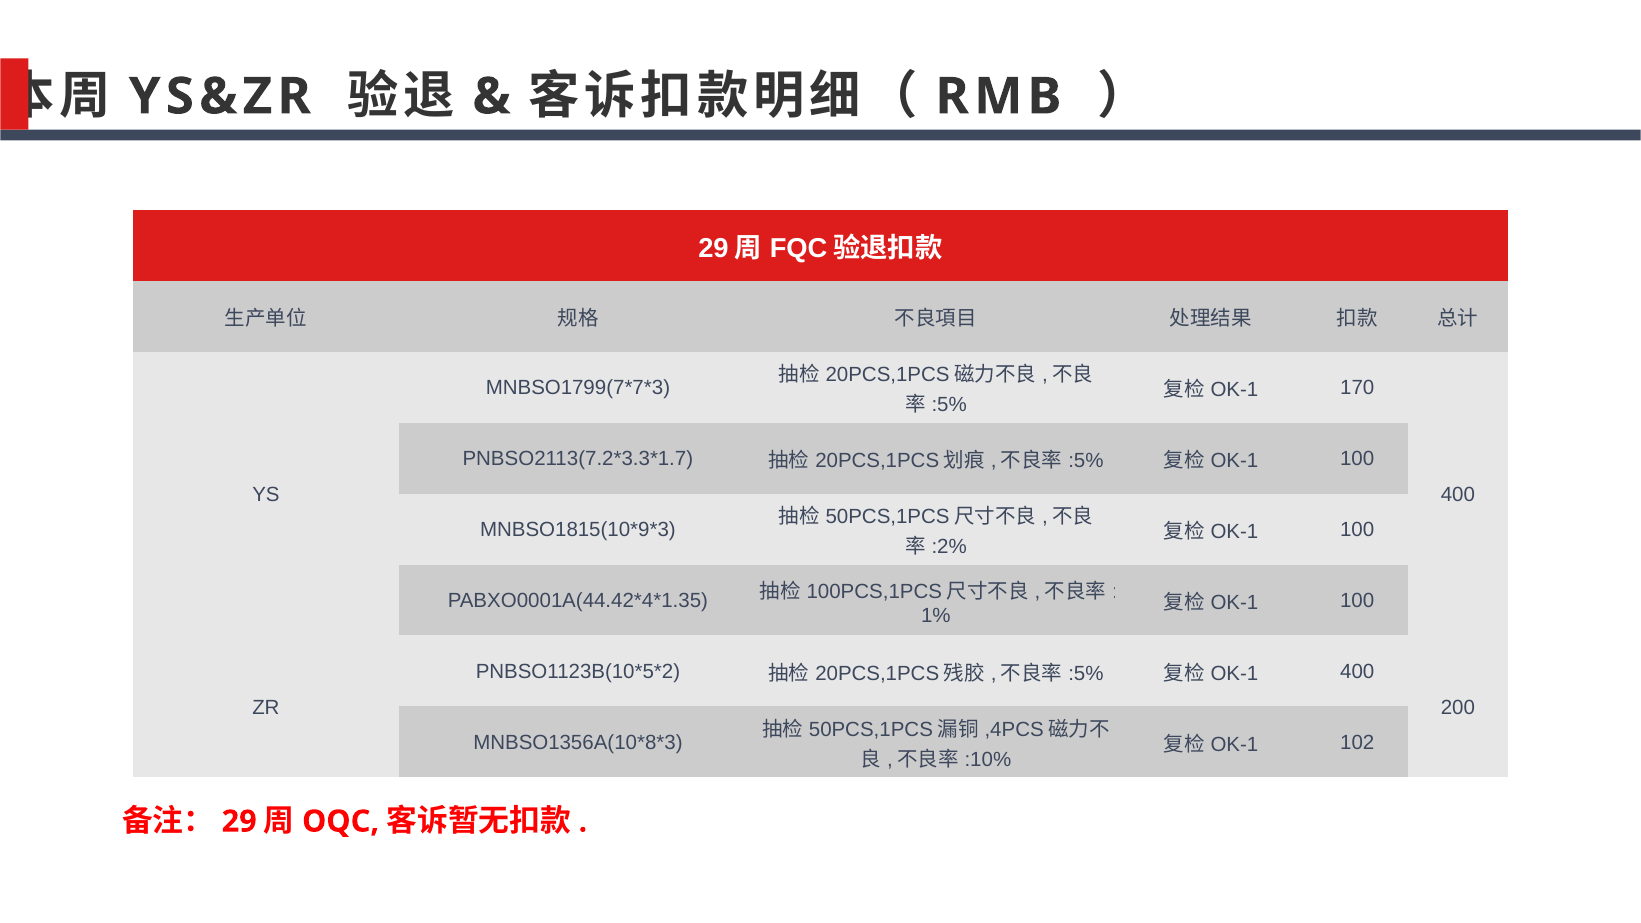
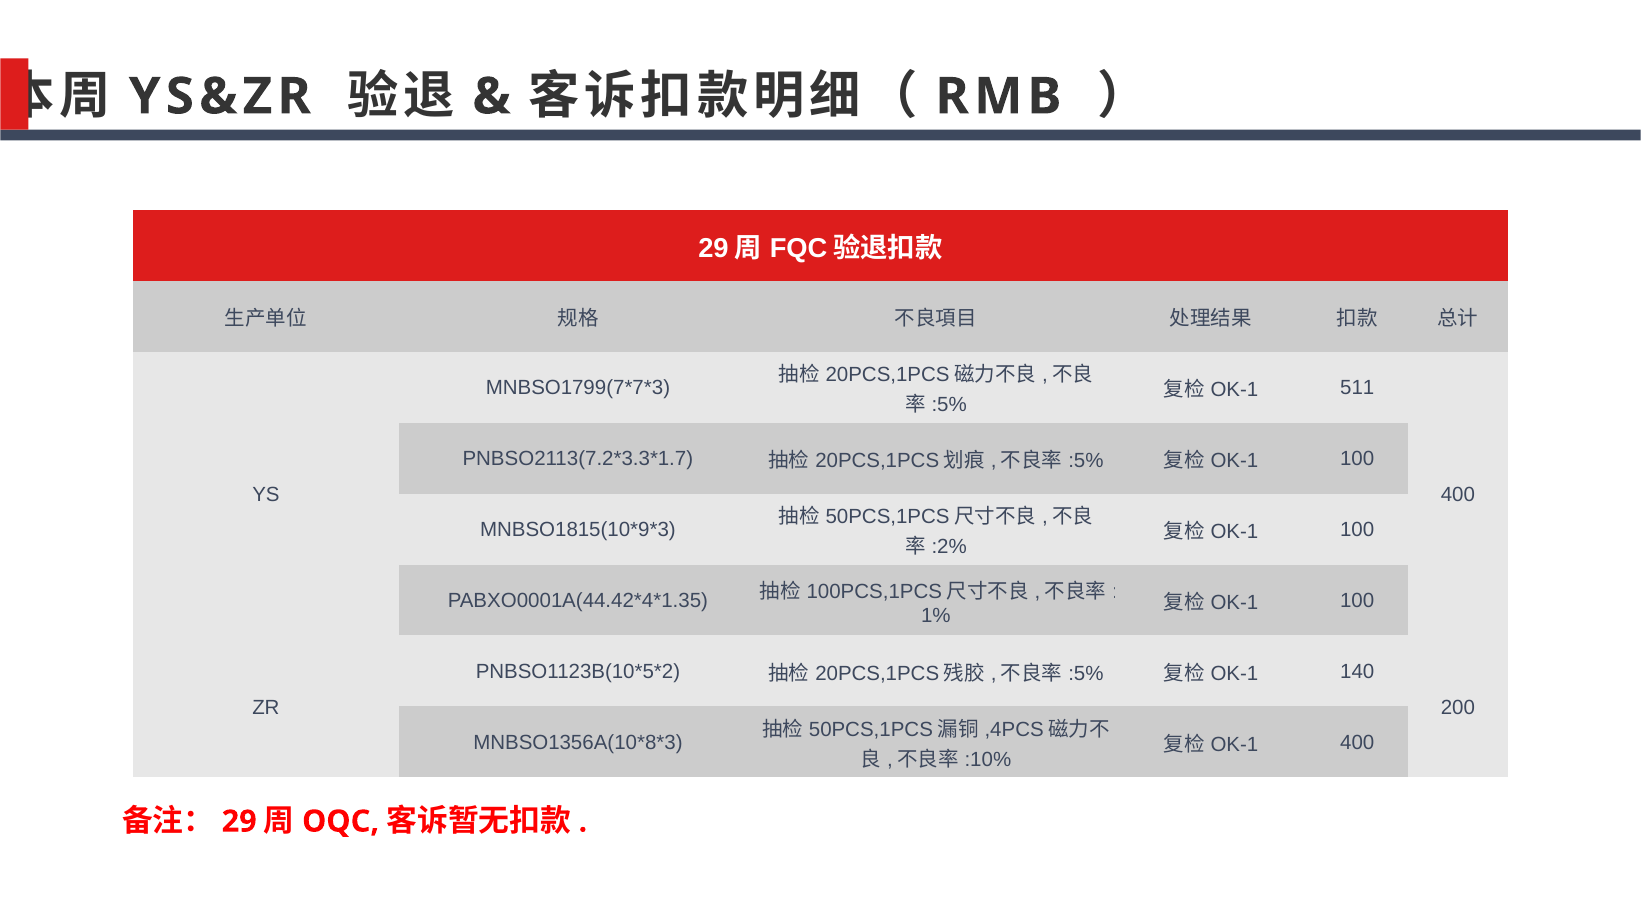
170: 170 -> 511 (1357, 388)
400: 400 -> 140 (1357, 672)
102: 102 -> 400 (1357, 743)
